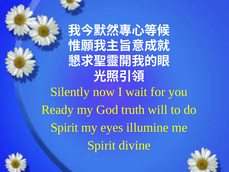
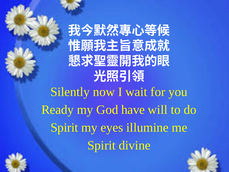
truth: truth -> have (133, 109)
